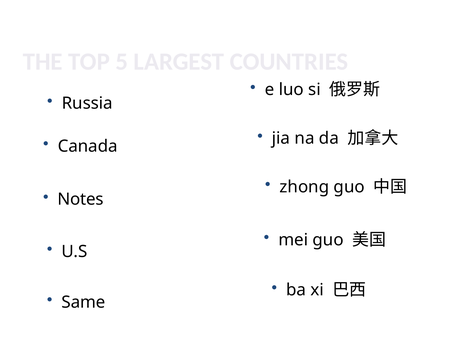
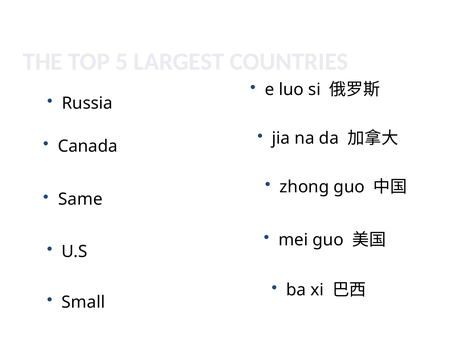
Notes: Notes -> Same (80, 200)
Same: Same -> Small (83, 303)
